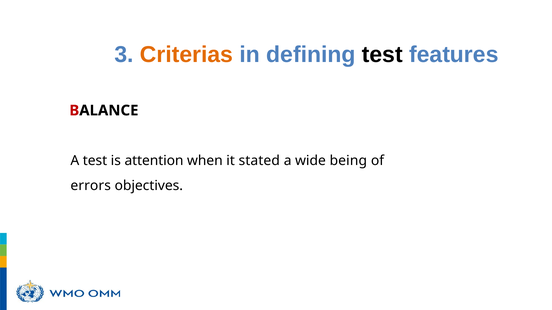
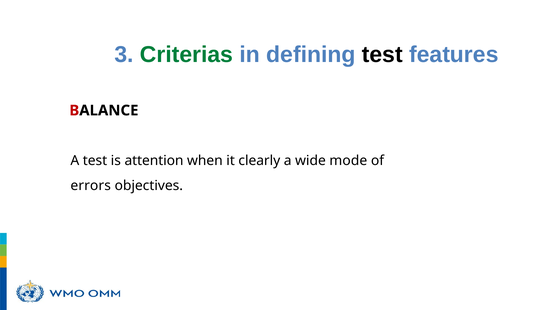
Criterias colour: orange -> green (187, 55)
stated: stated -> clearly (259, 161)
being: being -> mode (348, 161)
